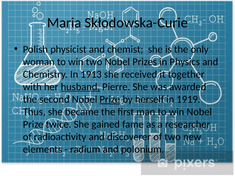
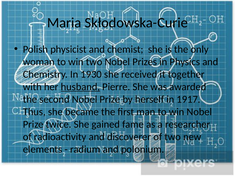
1913: 1913 -> 1930 (91, 74)
Prize underline: present -> none (110, 99)
1919: 1919 -> 1917 (189, 99)
